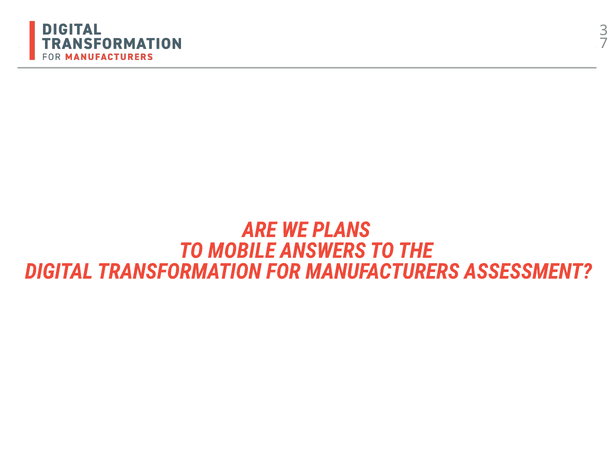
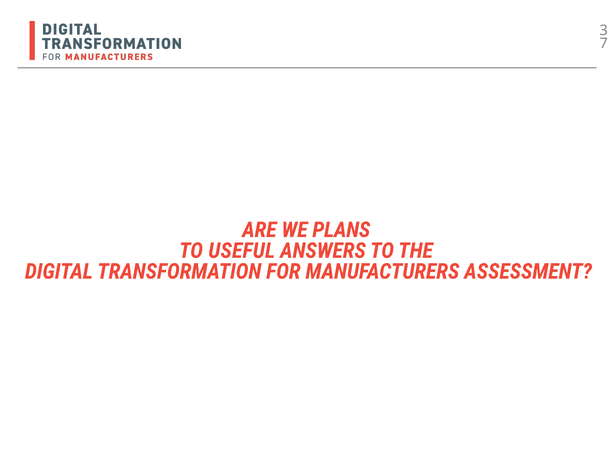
MOBILE: MOBILE -> USEFUL (242, 251)
